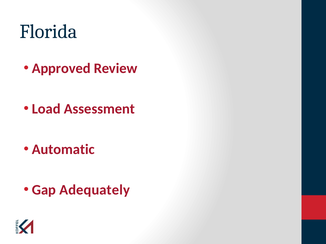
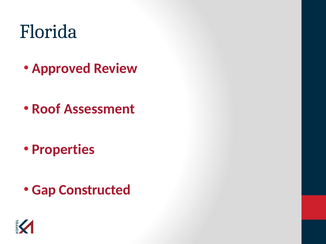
Load: Load -> Roof (46, 109)
Automatic: Automatic -> Properties (63, 150)
Adequately: Adequately -> Constructed (95, 190)
